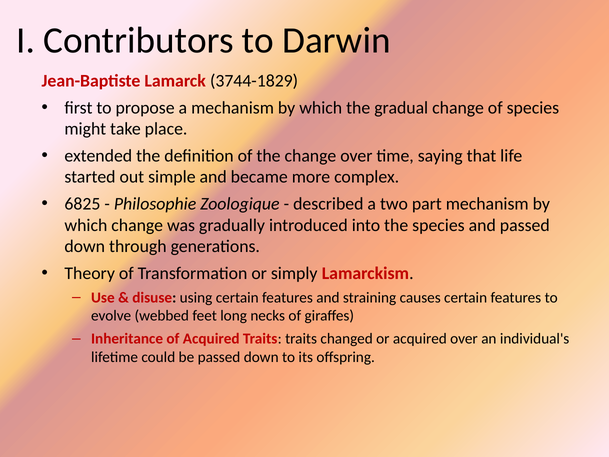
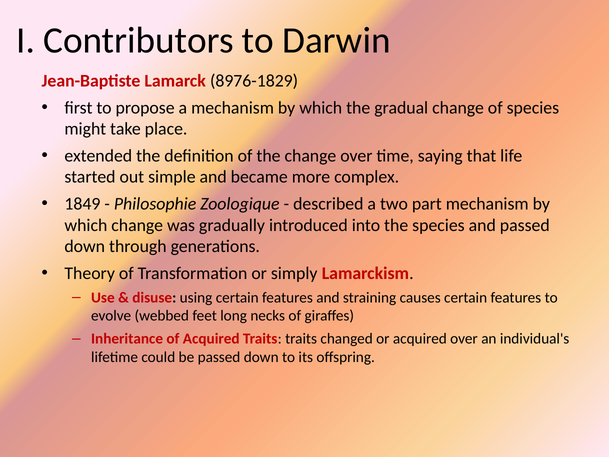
3744-1829: 3744-1829 -> 8976-1829 (254, 81)
6825: 6825 -> 1849 (82, 204)
